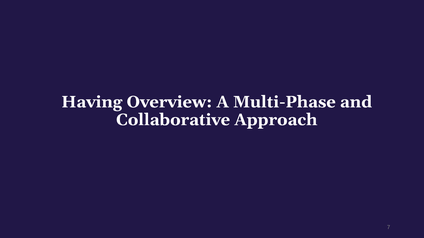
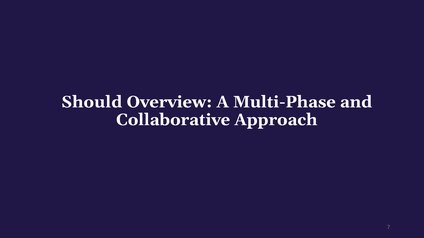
Having: Having -> Should (92, 102)
